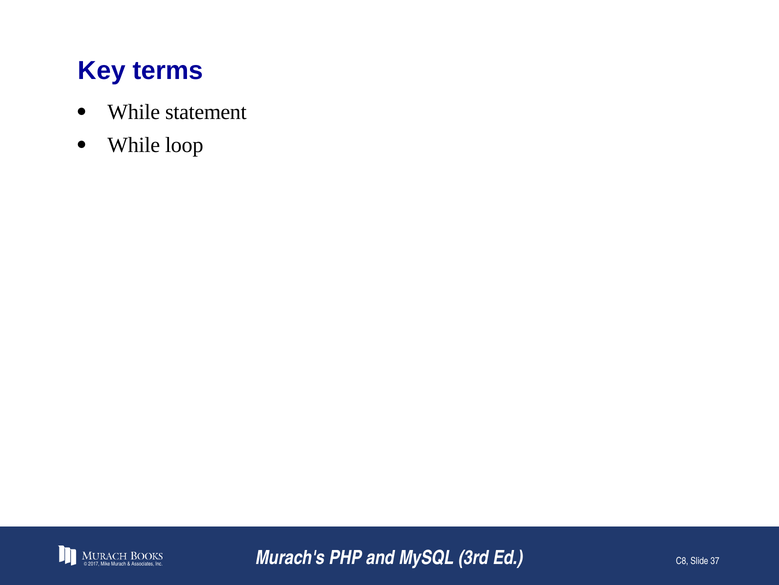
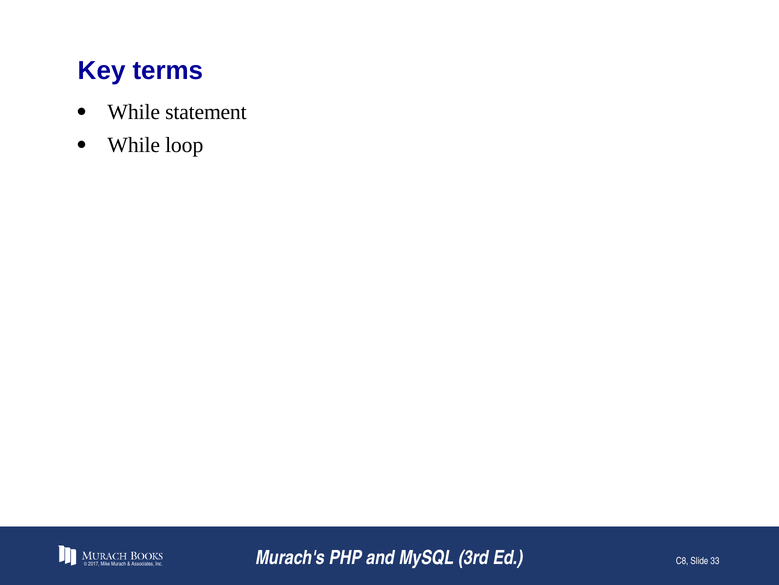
37: 37 -> 33 (715, 561)
